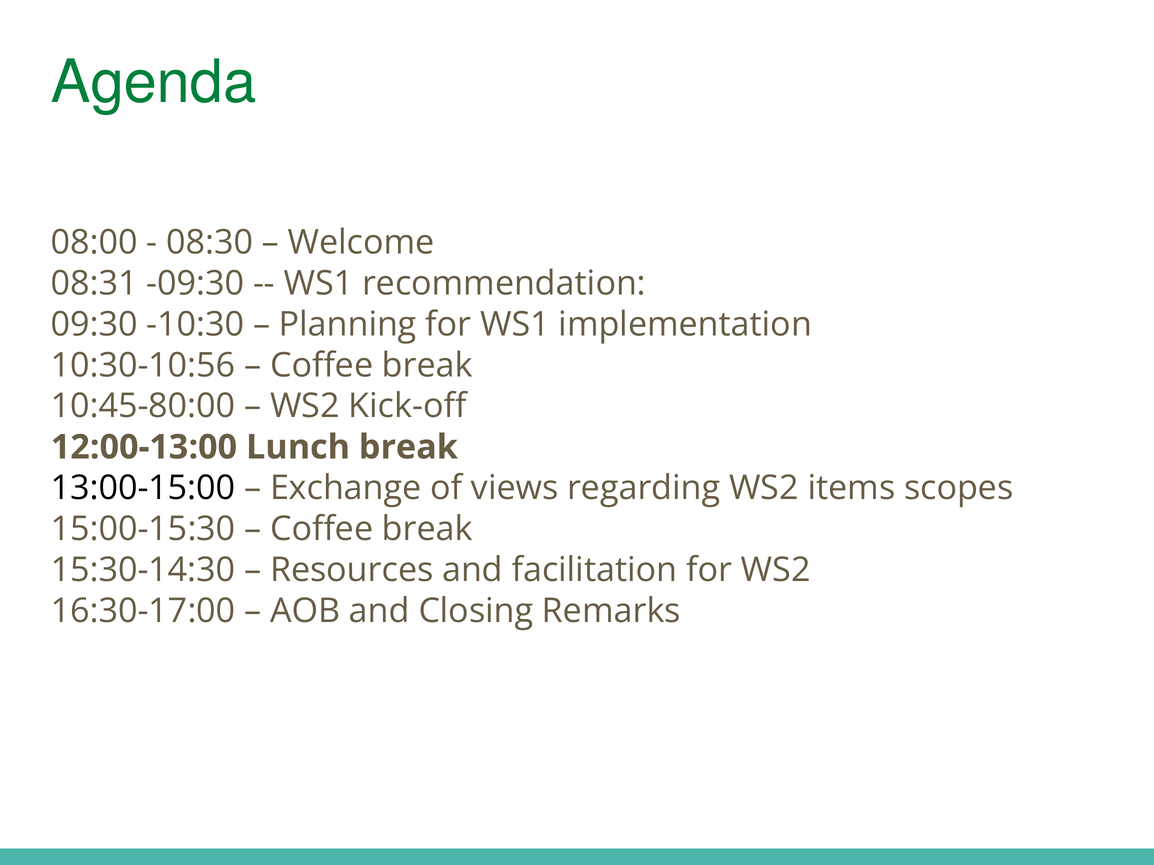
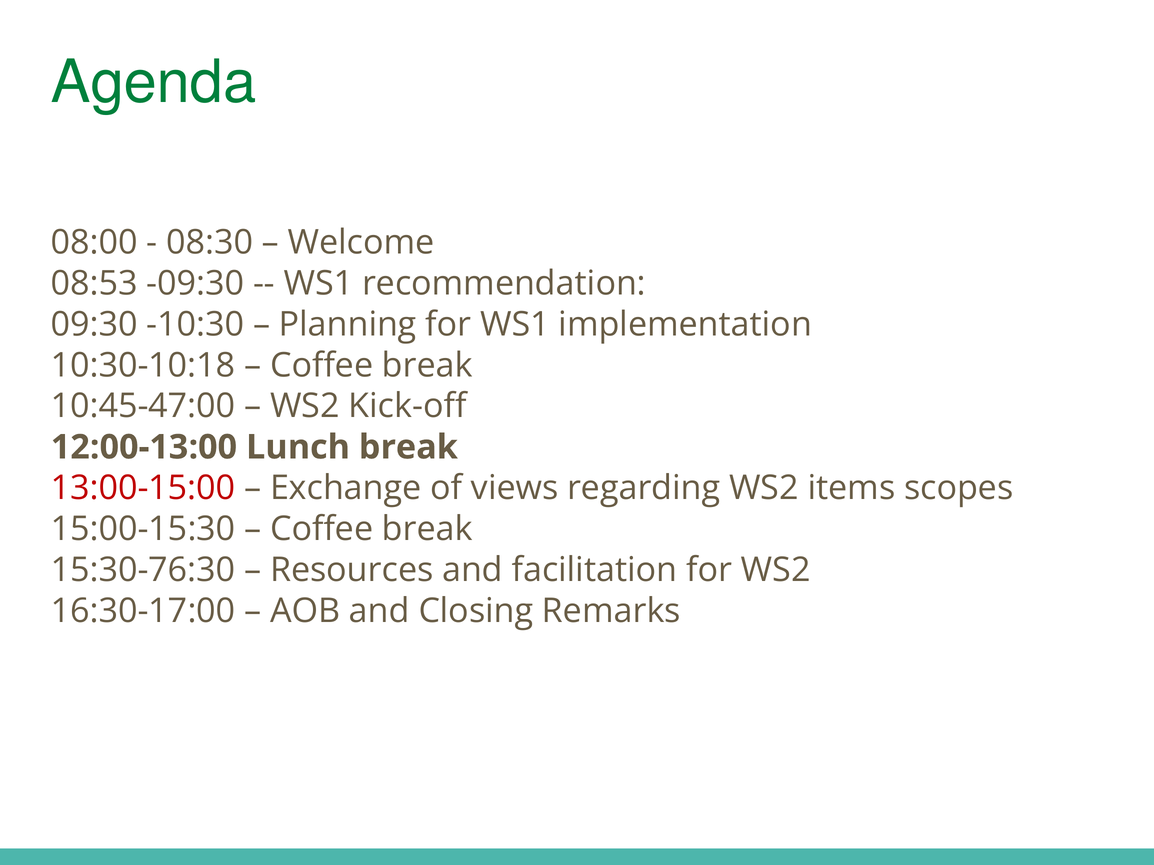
08:31: 08:31 -> 08:53 (94, 283)
10:30-10:56: 10:30-10:56 -> 10:30-10:18 (143, 365)
10:45-80:00: 10:45-80:00 -> 10:45-47:00 (143, 406)
13:00-15:00 colour: black -> red (143, 488)
15:30-14:30: 15:30-14:30 -> 15:30-76:30 (143, 571)
